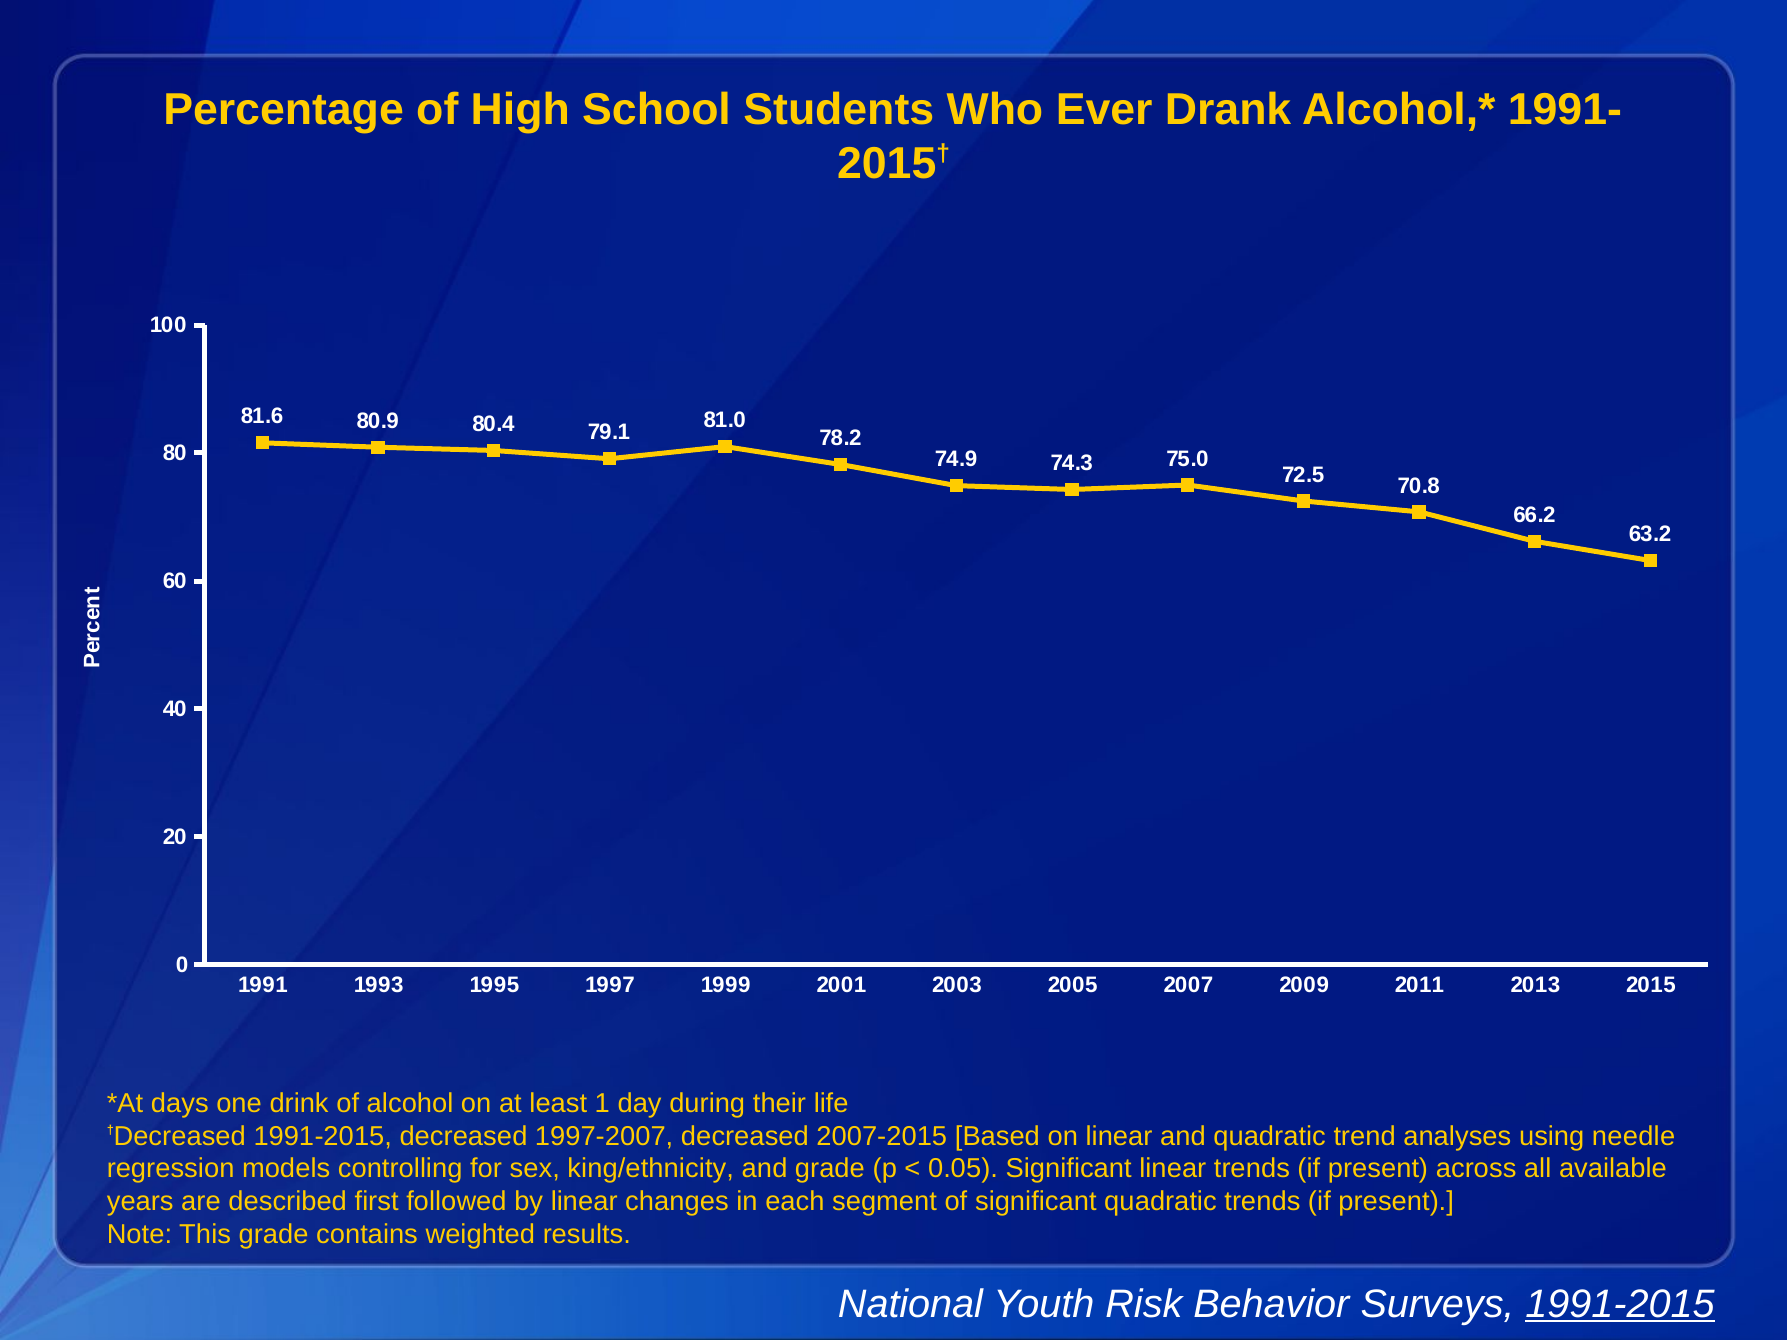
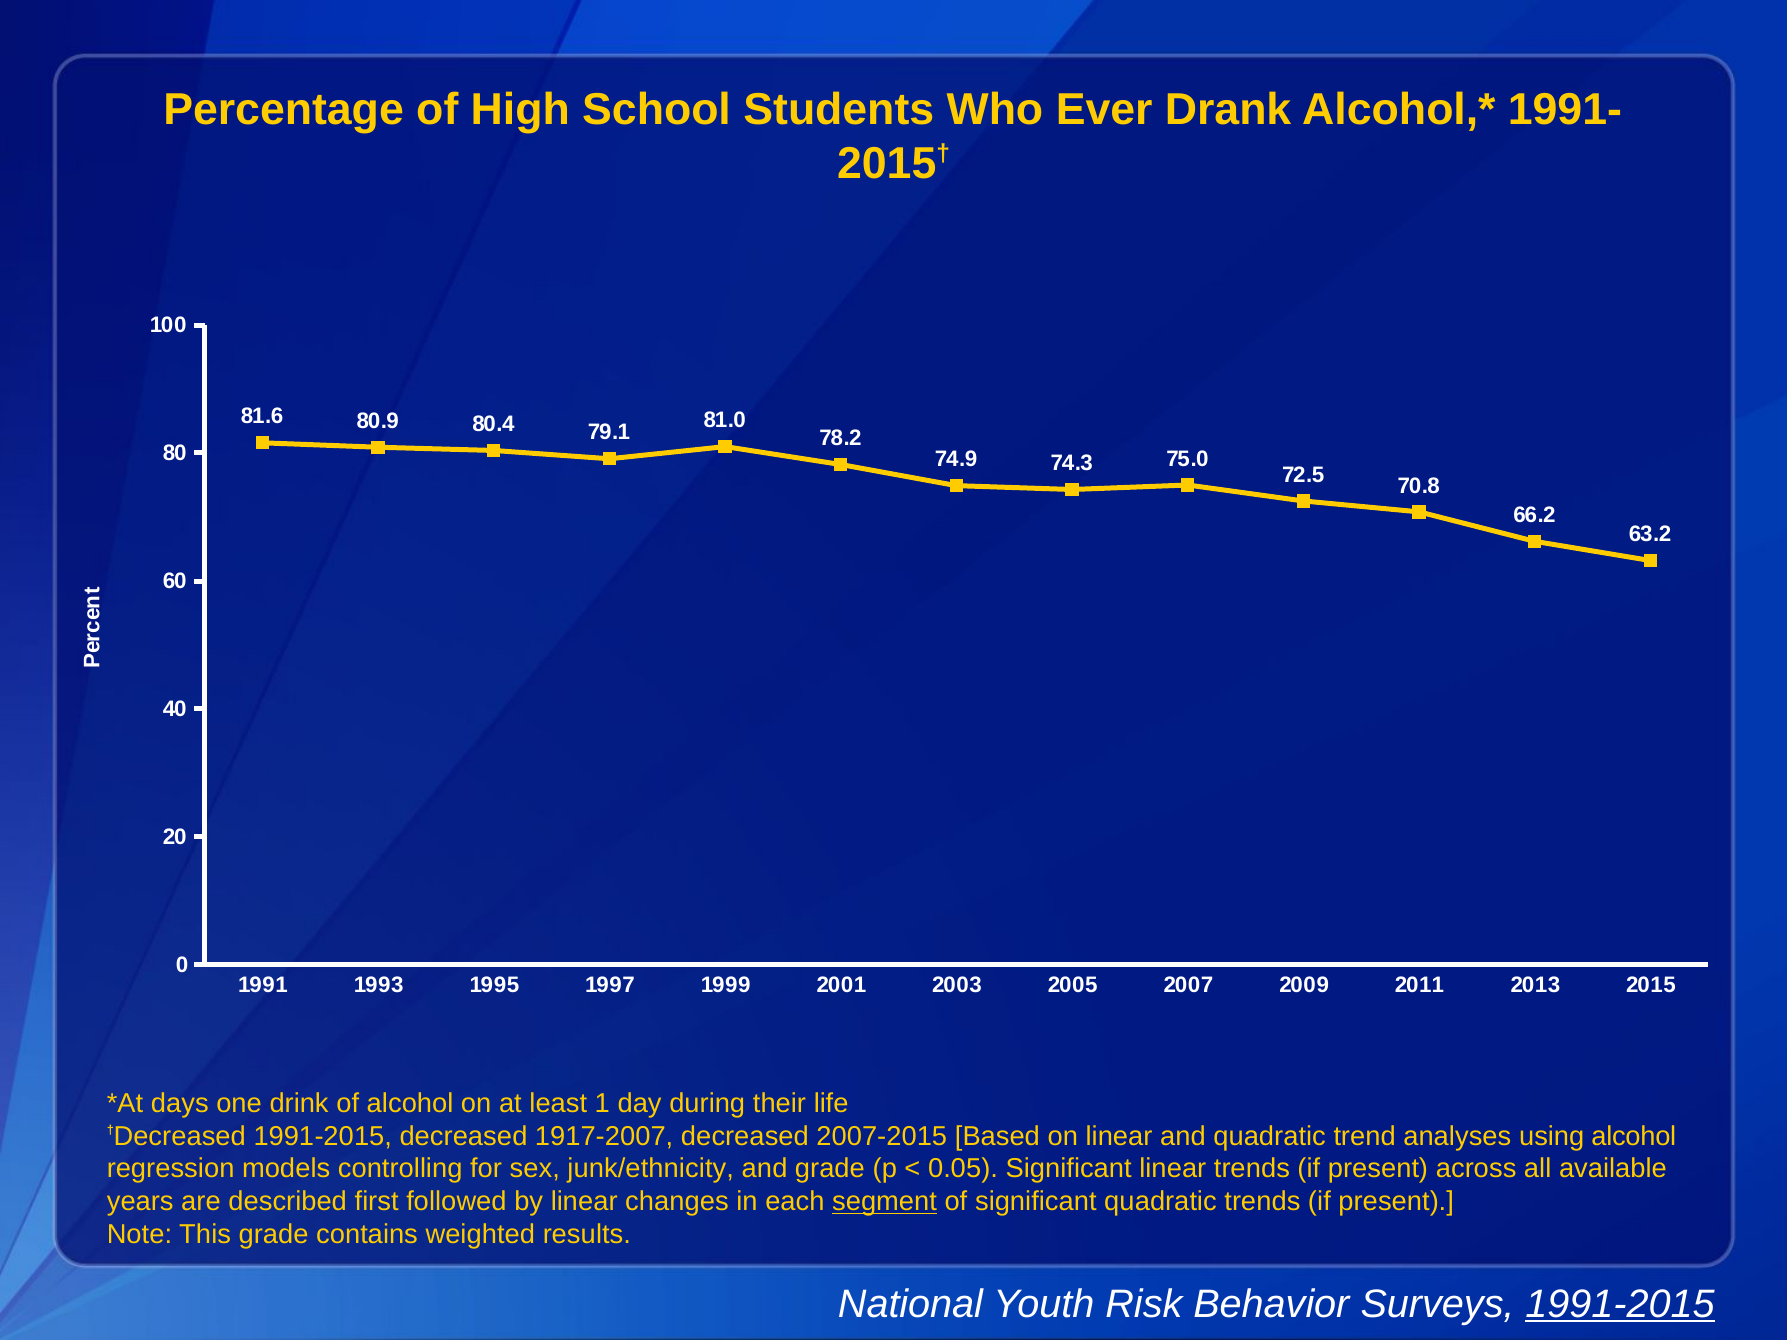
1997-2007: 1997-2007 -> 1917-2007 (604, 1136)
using needle: needle -> alcohol (1634, 1136)
king/ethnicity: king/ethnicity -> junk/ethnicity (651, 1169)
segment underline: none -> present (885, 1202)
